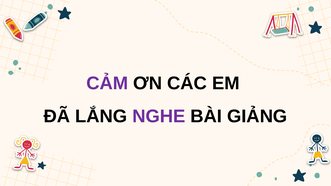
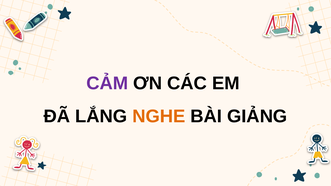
NGHE colour: purple -> orange (159, 116)
